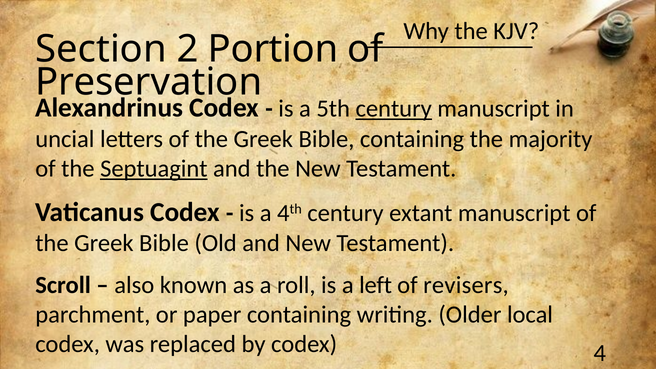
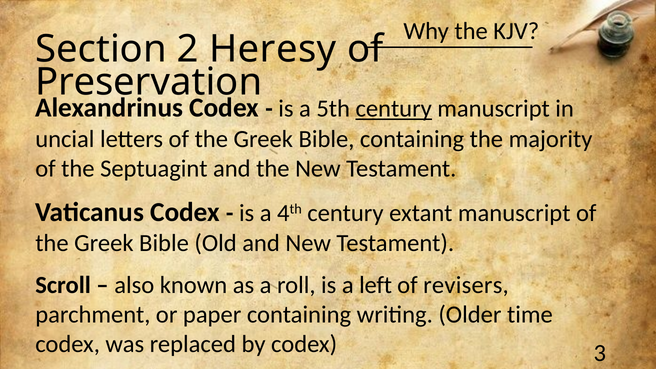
Portion: Portion -> Heresy (273, 49)
Septuagint underline: present -> none (154, 168)
local: local -> time (530, 314)
4: 4 -> 3 (600, 353)
